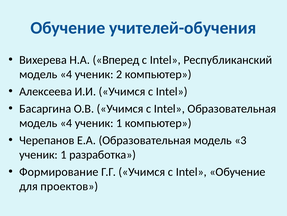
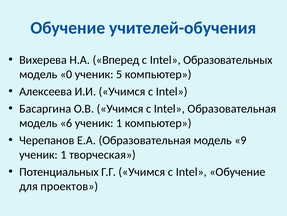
Республиканский: Республиканский -> Образовательных (228, 60)
4: 4 -> 0 (66, 74)
2: 2 -> 5 (119, 74)
4: 4 -> 6 (66, 123)
3: 3 -> 9 (241, 140)
разработка: разработка -> творческая (103, 154)
Формирование: Формирование -> Потенциальных (59, 171)
